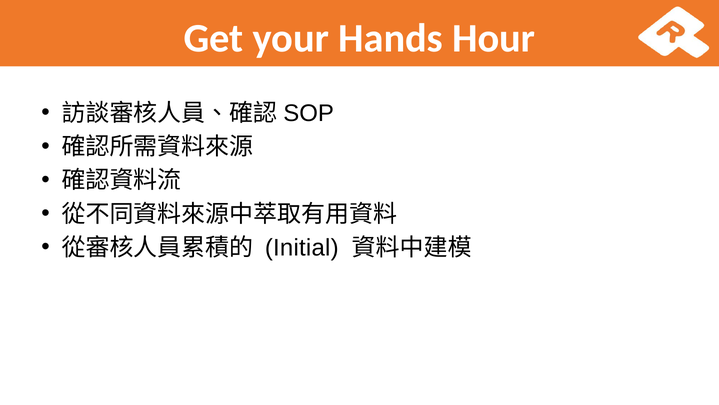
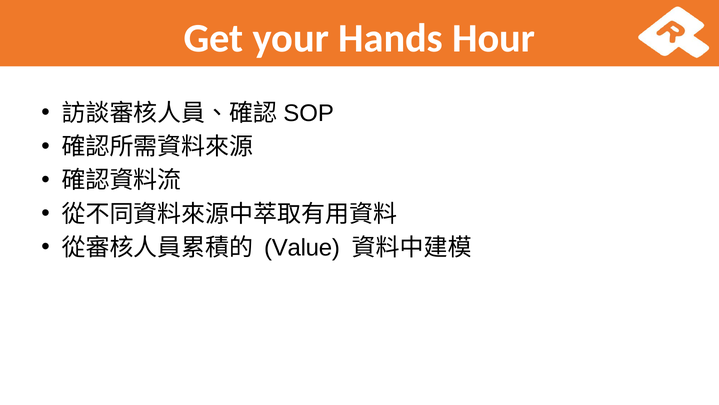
Initial: Initial -> Value (302, 247)
